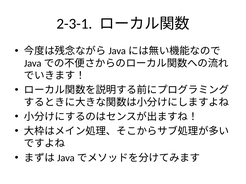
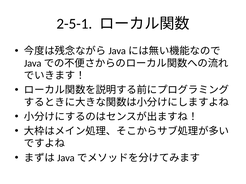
2-3-1: 2-3-1 -> 2-5-1 (74, 24)
